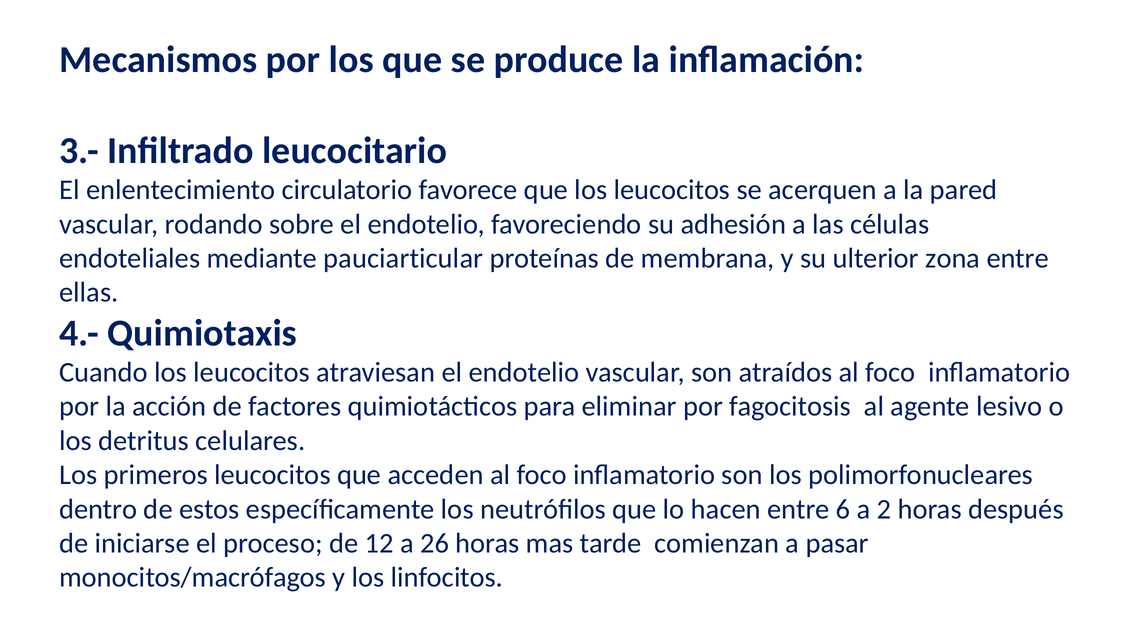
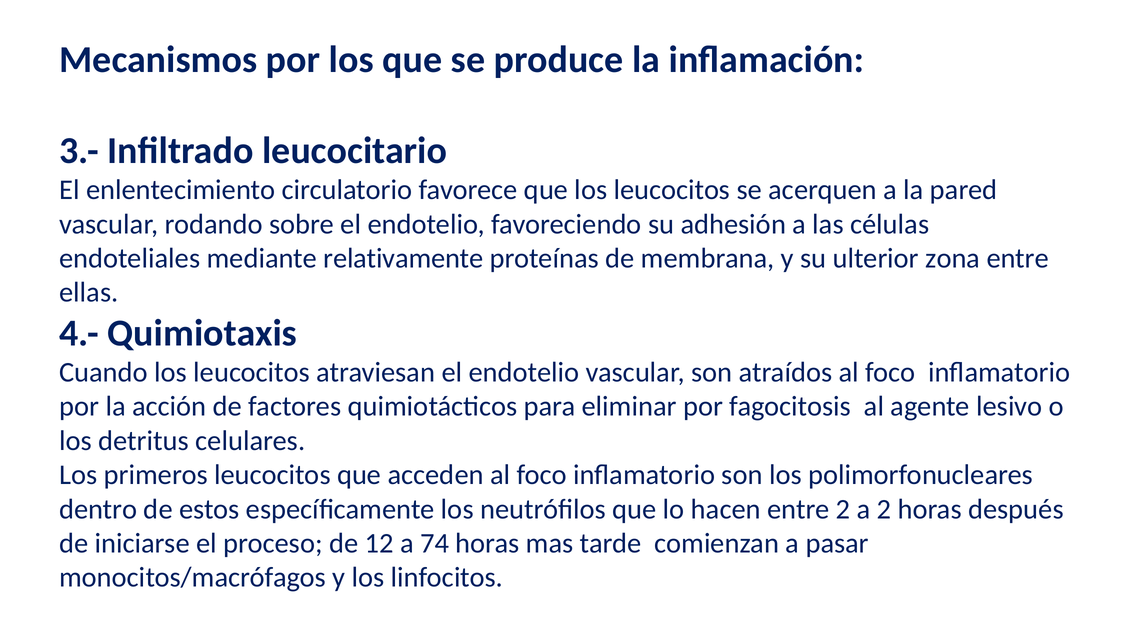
pauciarticular: pauciarticular -> relativamente (403, 258)
entre 6: 6 -> 2 (843, 509)
26: 26 -> 74 (435, 544)
